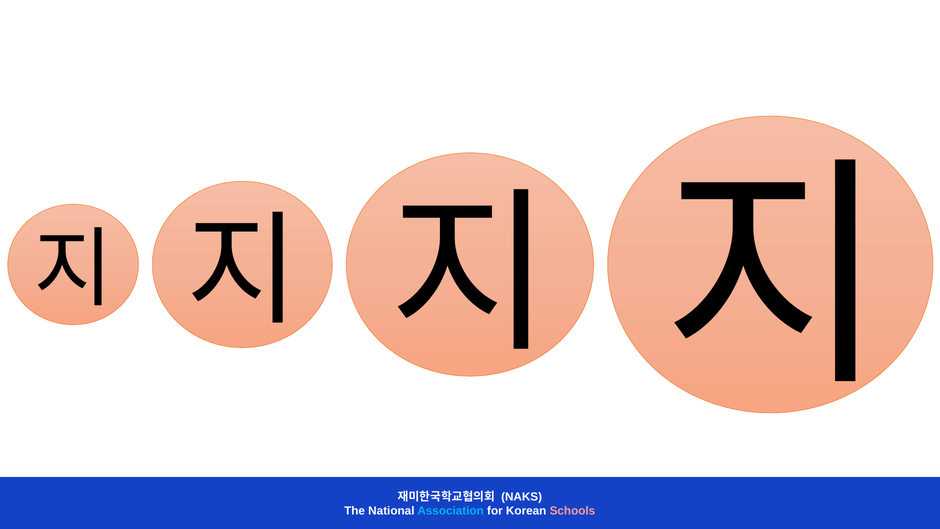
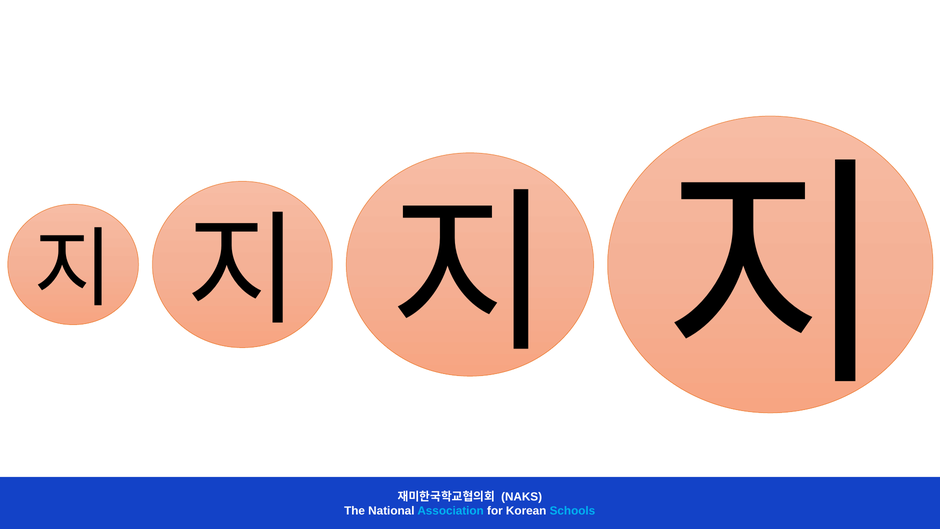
Schools colour: pink -> light blue (572, 511)
